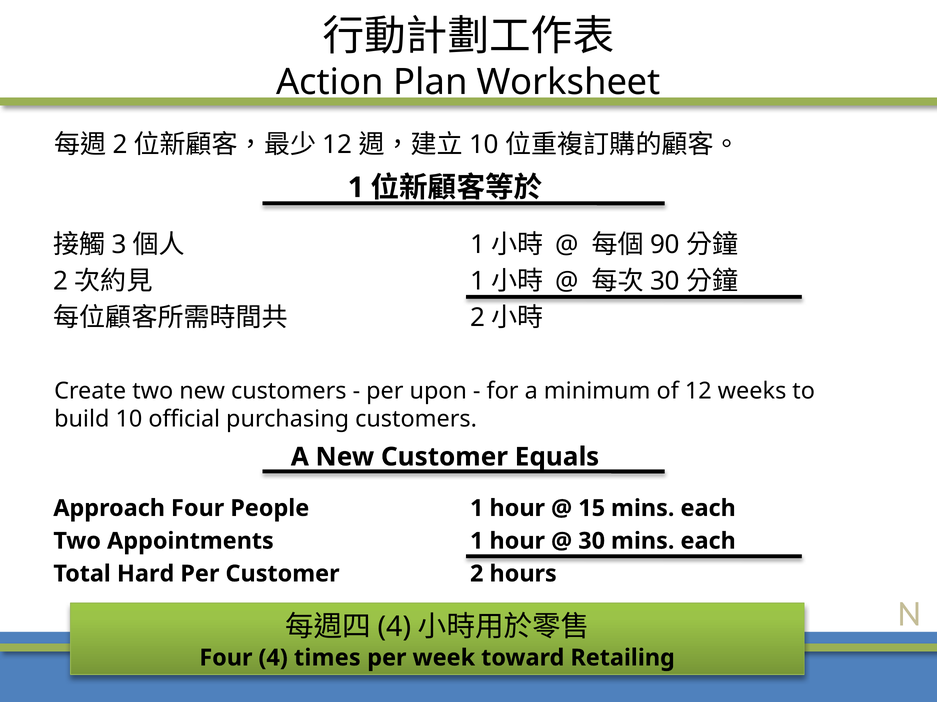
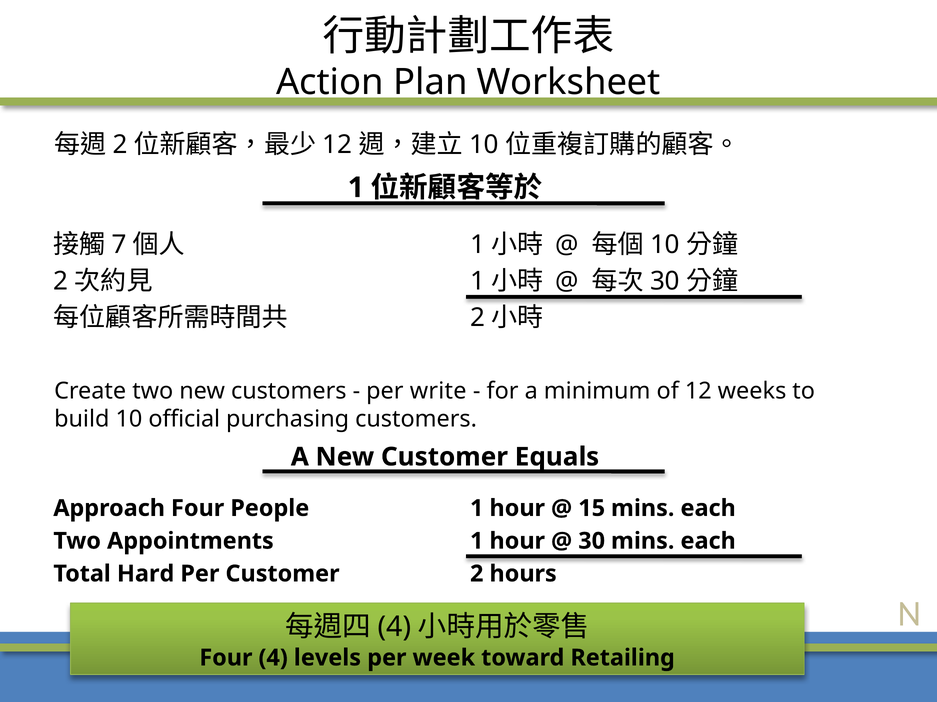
3: 3 -> 7 (119, 245)
90: 90 -> 10 (665, 245)
upon: upon -> write (438, 391)
times: times -> levels (327, 658)
